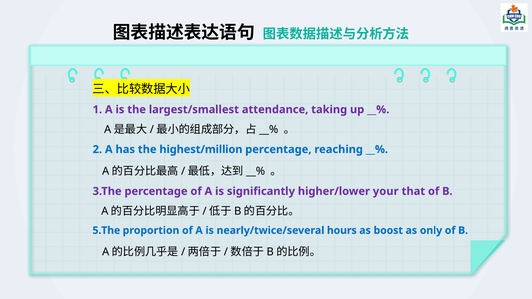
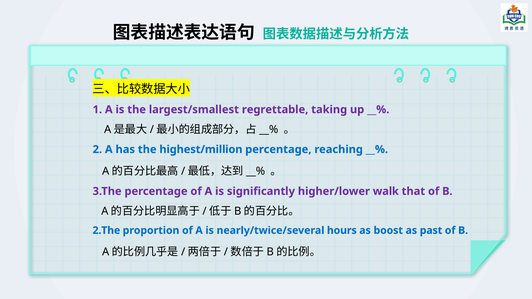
attendance: attendance -> regrettable (275, 110)
your: your -> walk (386, 191)
5.The: 5.The -> 2.The (106, 231)
only: only -> past (431, 231)
